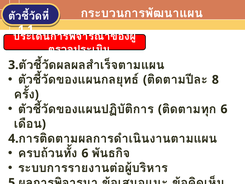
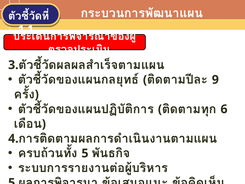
8: 8 -> 9 (215, 80)
6: 6 -> 5 (85, 153)
